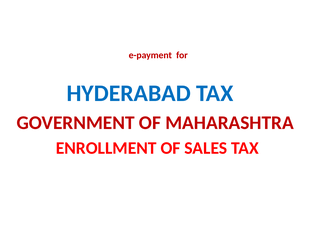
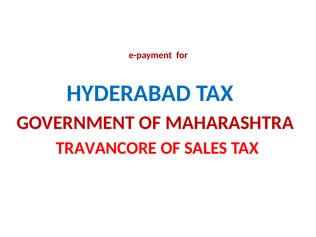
ENROLLMENT: ENROLLMENT -> TRAVANCORE (106, 148)
